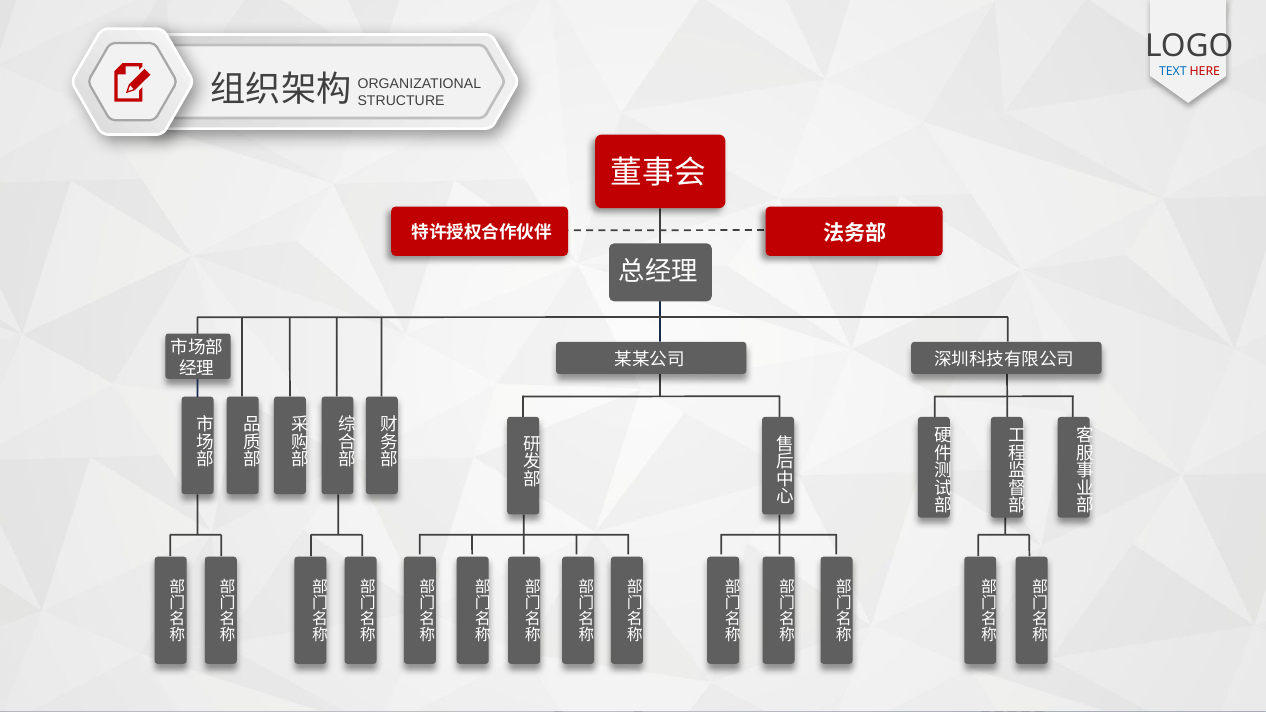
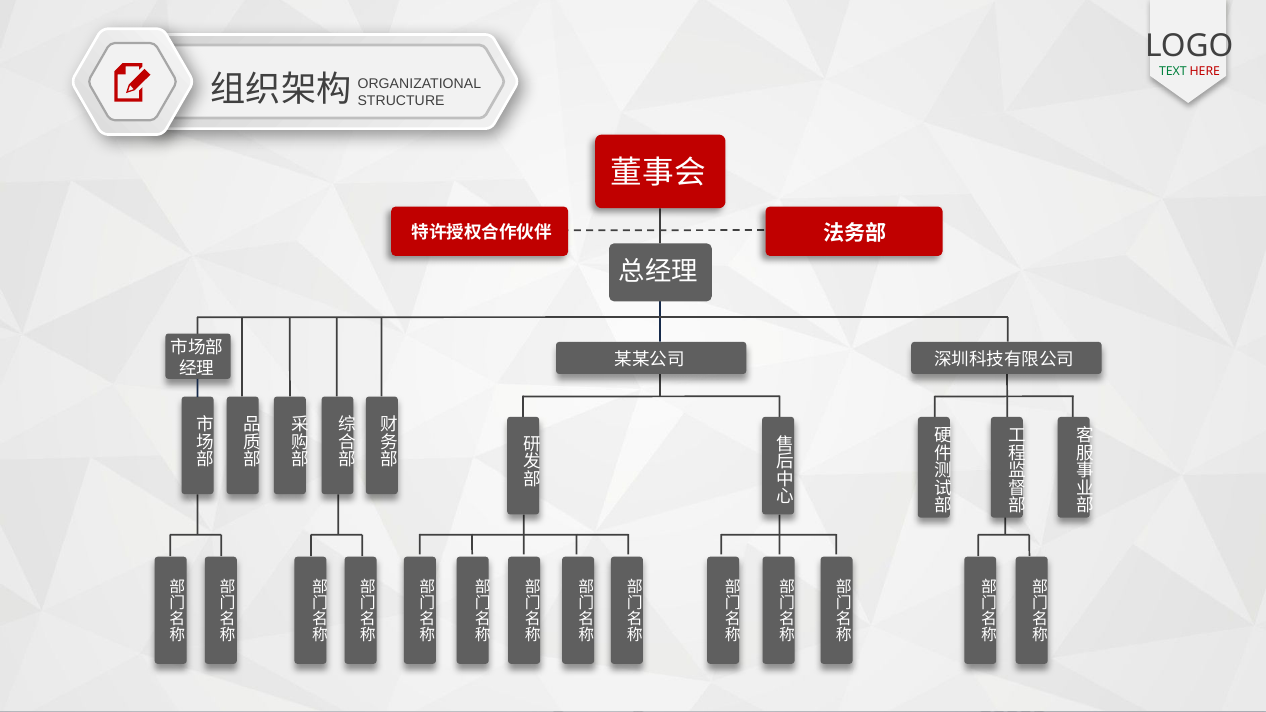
TEXT colour: blue -> green (1173, 71)
